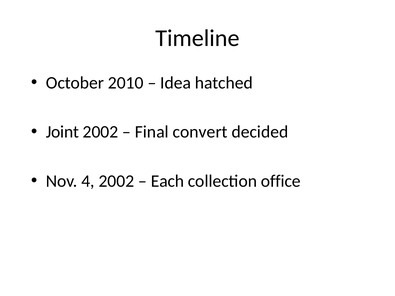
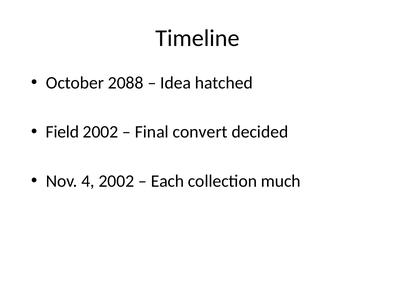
2010: 2010 -> 2088 (126, 83)
Joint: Joint -> Field (62, 132)
office: office -> much (281, 181)
